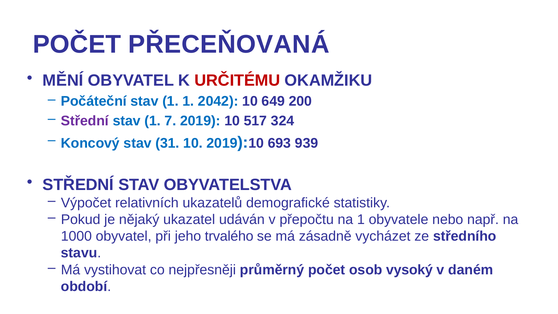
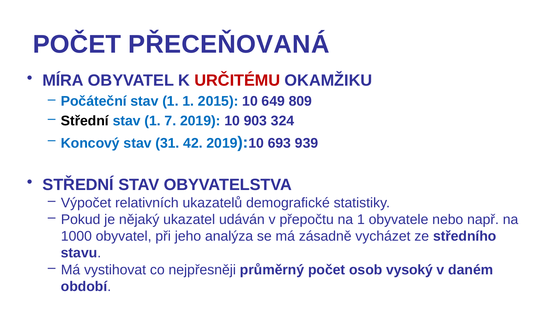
MĚNÍ: MĚNÍ -> MÍRA (63, 81)
2042: 2042 -> 2015 (218, 101)
200: 200 -> 809 (300, 101)
Střední colour: purple -> black (85, 121)
517: 517 -> 903 (255, 121)
31 10: 10 -> 42 (193, 143)
trvalého: trvalého -> analýza (229, 236)
